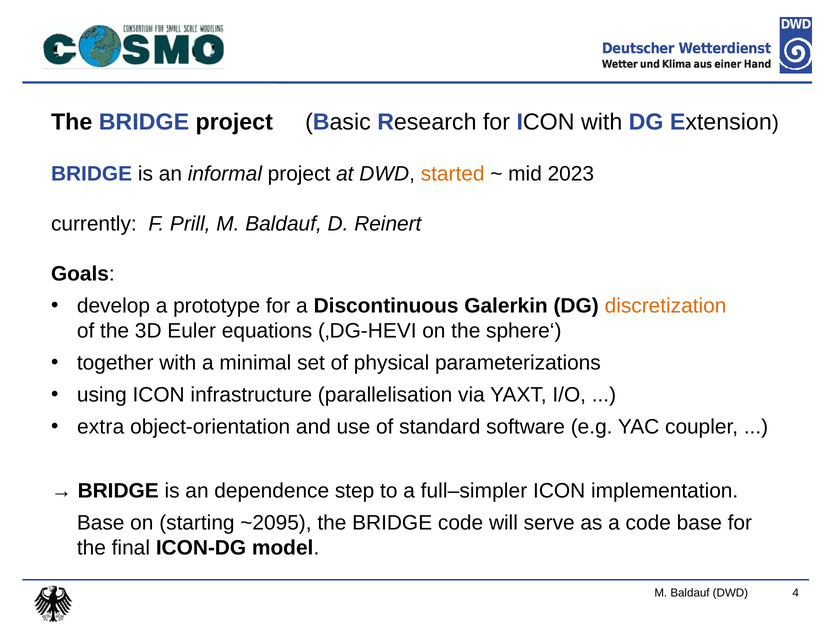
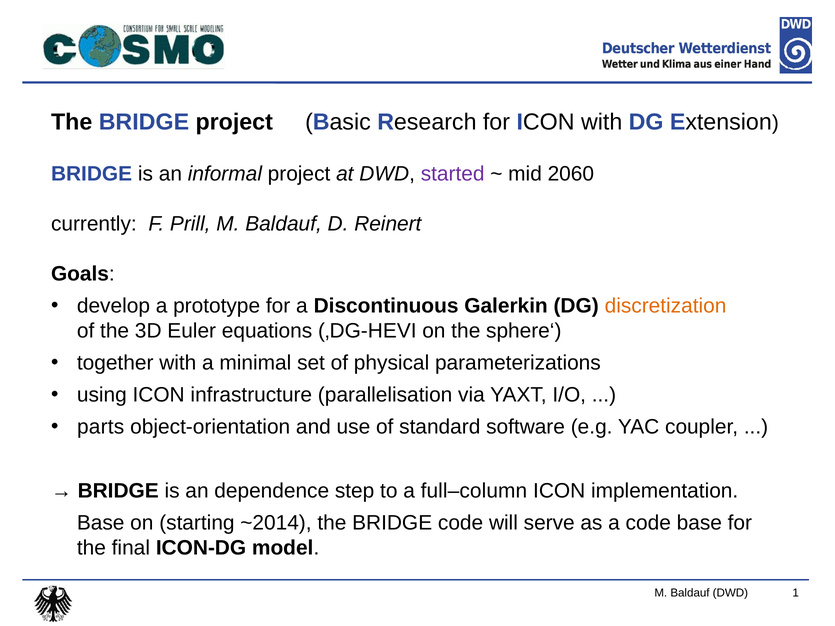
started colour: orange -> purple (453, 174)
2023: 2023 -> 2060 (571, 174)
extra: extra -> parts (101, 427)
full–simpler: full–simpler -> full–column (474, 491)
~2095: ~2095 -> ~2014 (276, 523)
4: 4 -> 1 (796, 593)
